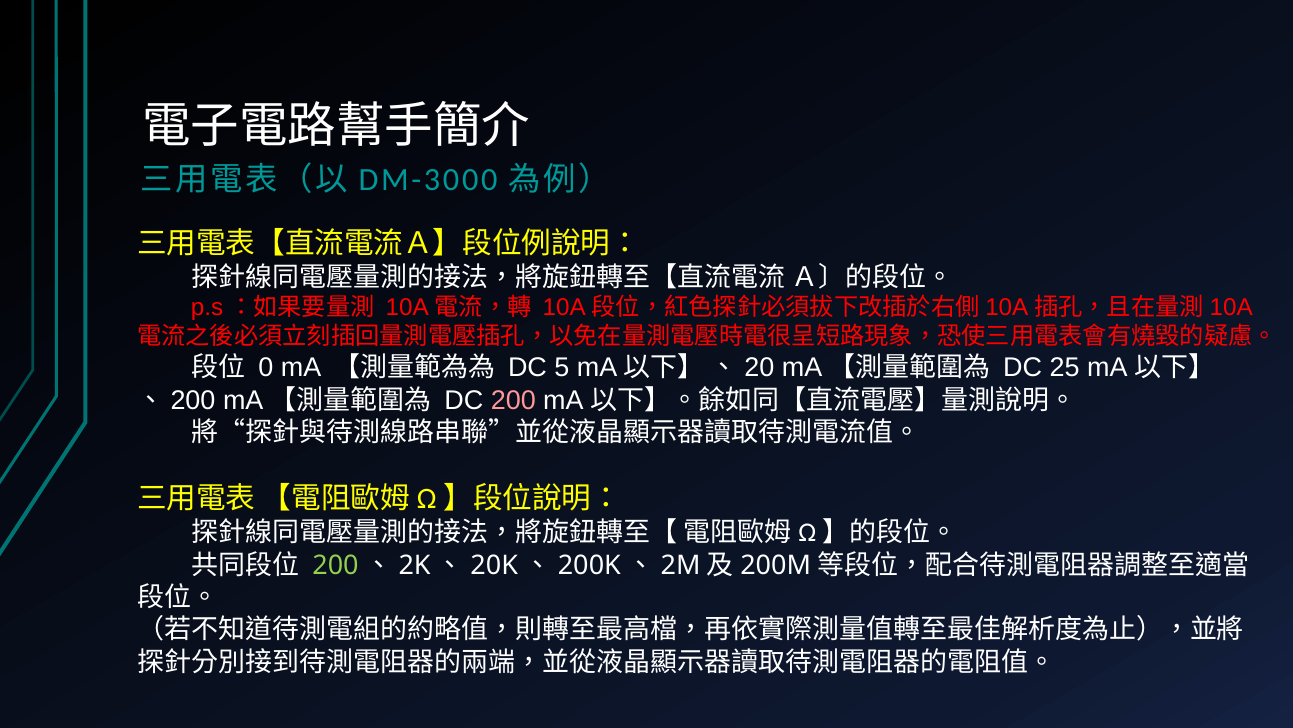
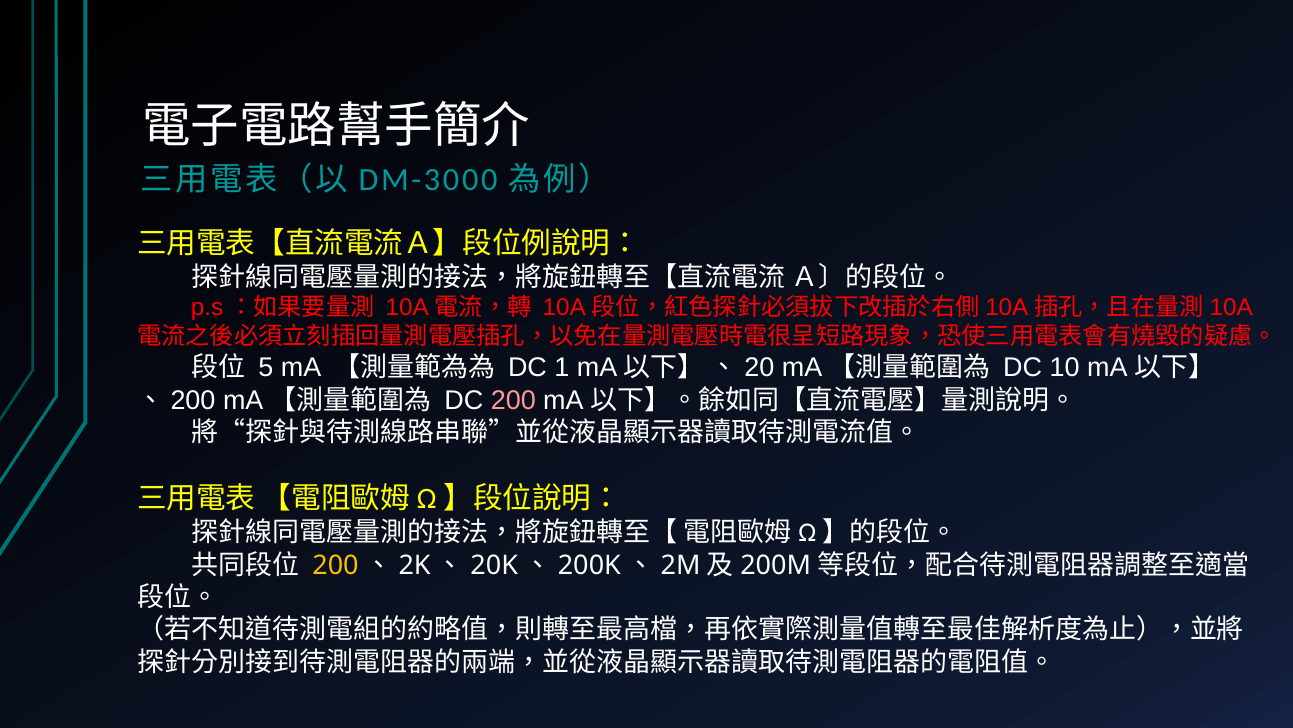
0: 0 -> 5 (266, 368)
5: 5 -> 1 (562, 368)
25: 25 -> 10 (1065, 368)
200 colour: light green -> yellow (335, 565)
